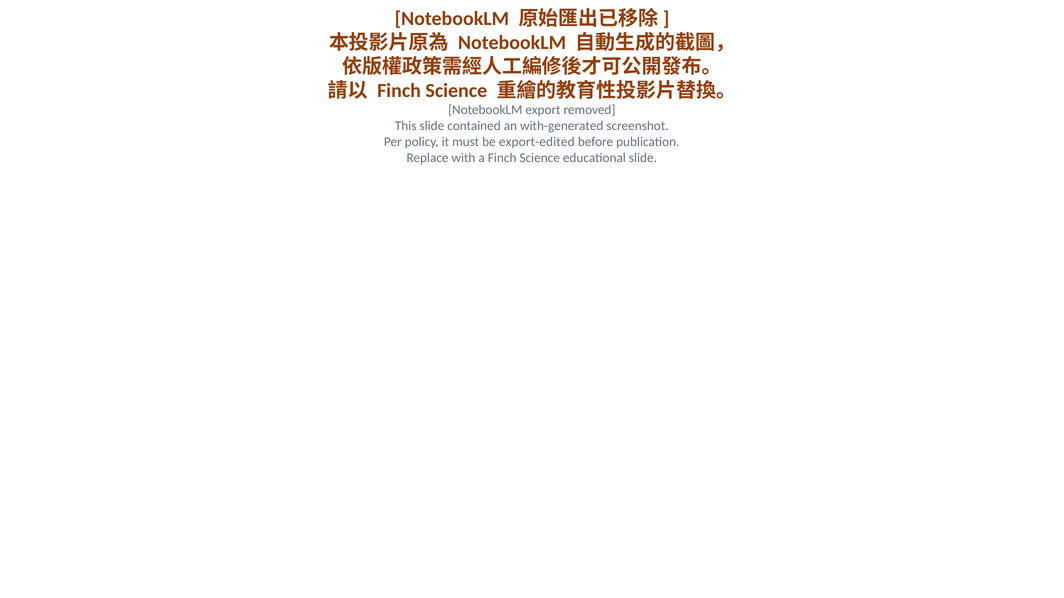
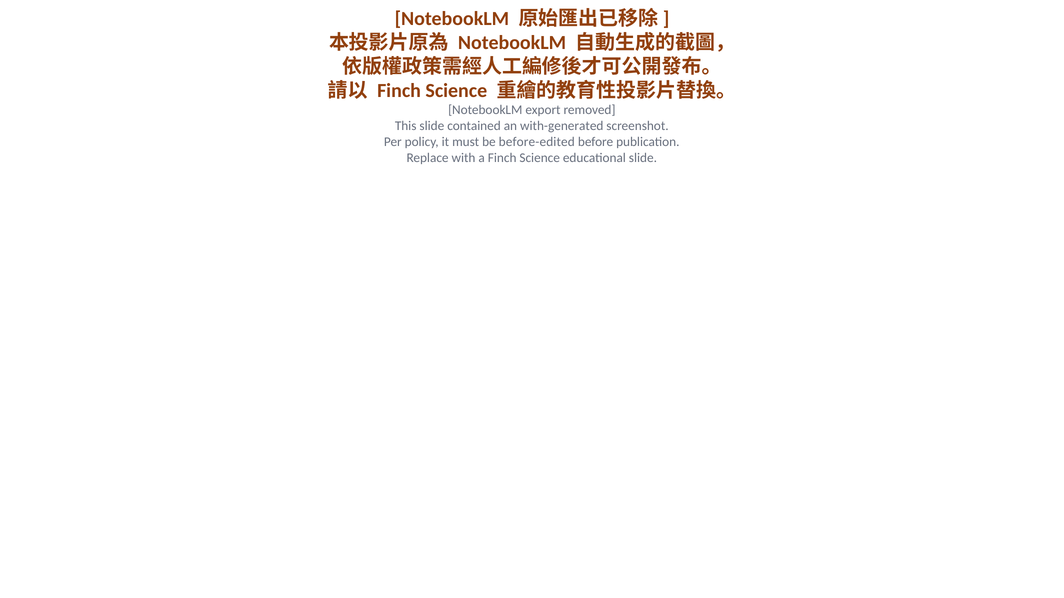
export-edited: export-edited -> before-edited (537, 142)
